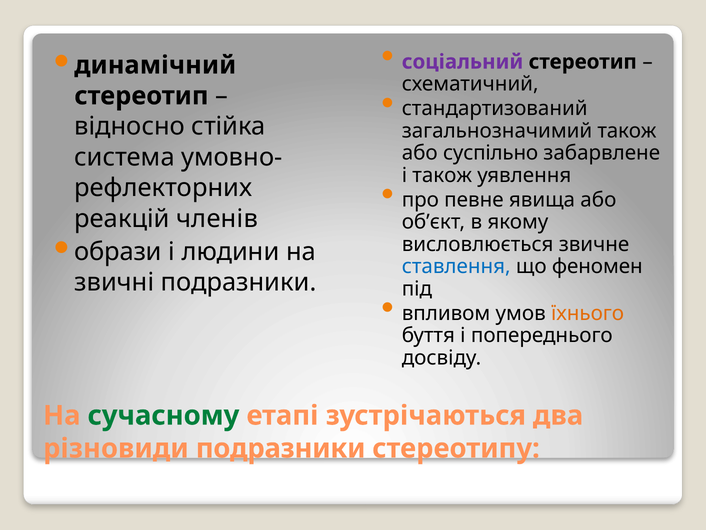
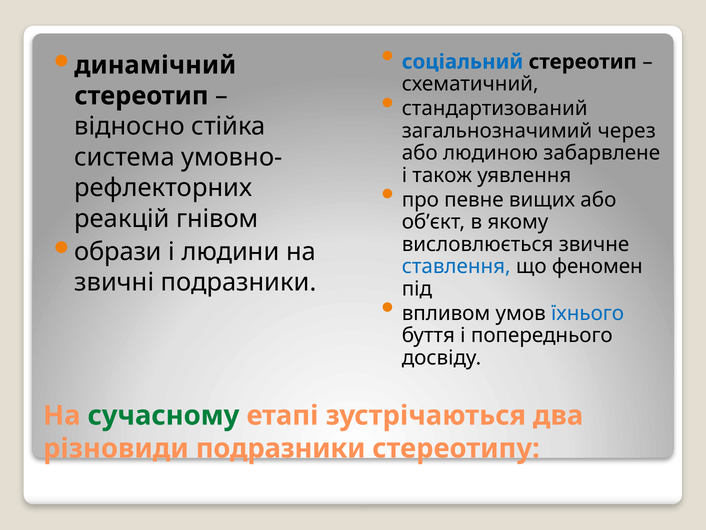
соціальний colour: purple -> blue (463, 62)
загальнозначимий також: також -> через (627, 131)
суспільно: суспільно -> людиною (491, 153)
явища: явища -> вищих (542, 200)
членів: членів -> гнівом (217, 218)
їхнього colour: orange -> blue (588, 313)
